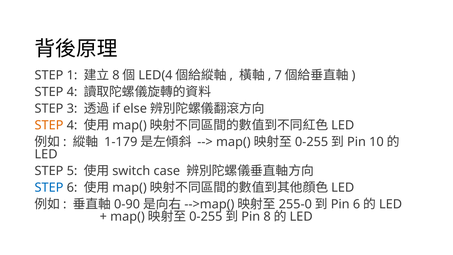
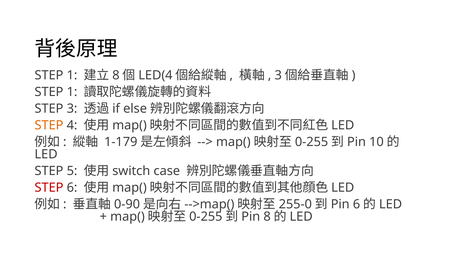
7: 7 -> 3 (278, 75)
4: 4 -> 1 (72, 92)
STEP colour: blue -> red (49, 187)
